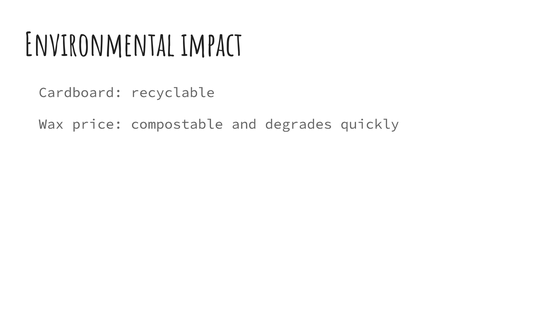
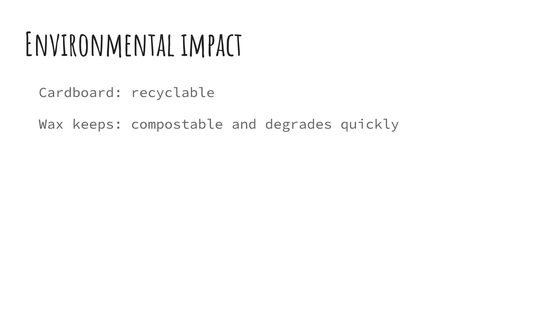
price: price -> keeps (97, 124)
